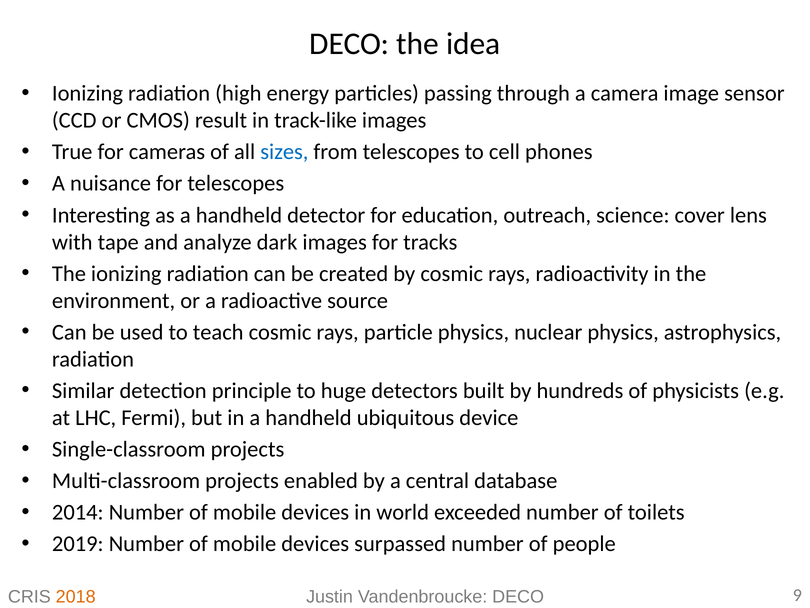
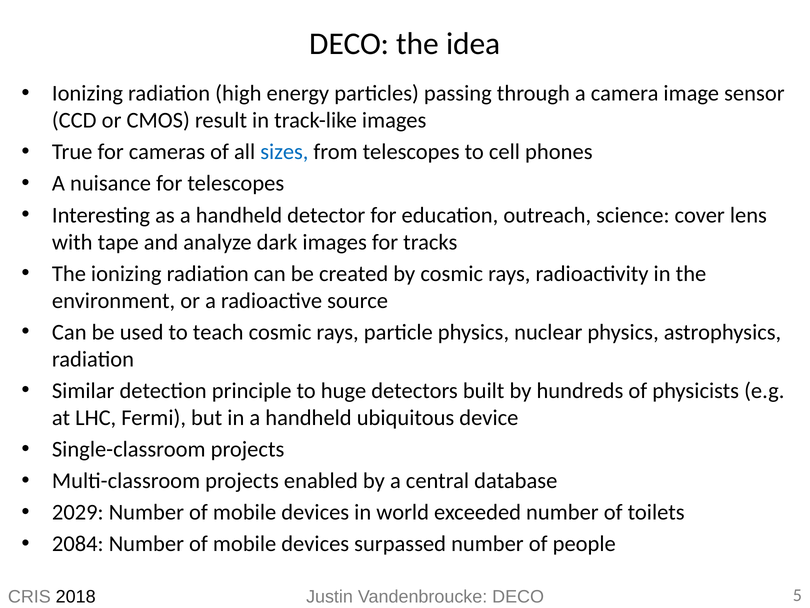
2014: 2014 -> 2029 (78, 512)
2019: 2019 -> 2084 (78, 543)
2018 colour: orange -> black (76, 597)
9: 9 -> 5 (797, 595)
